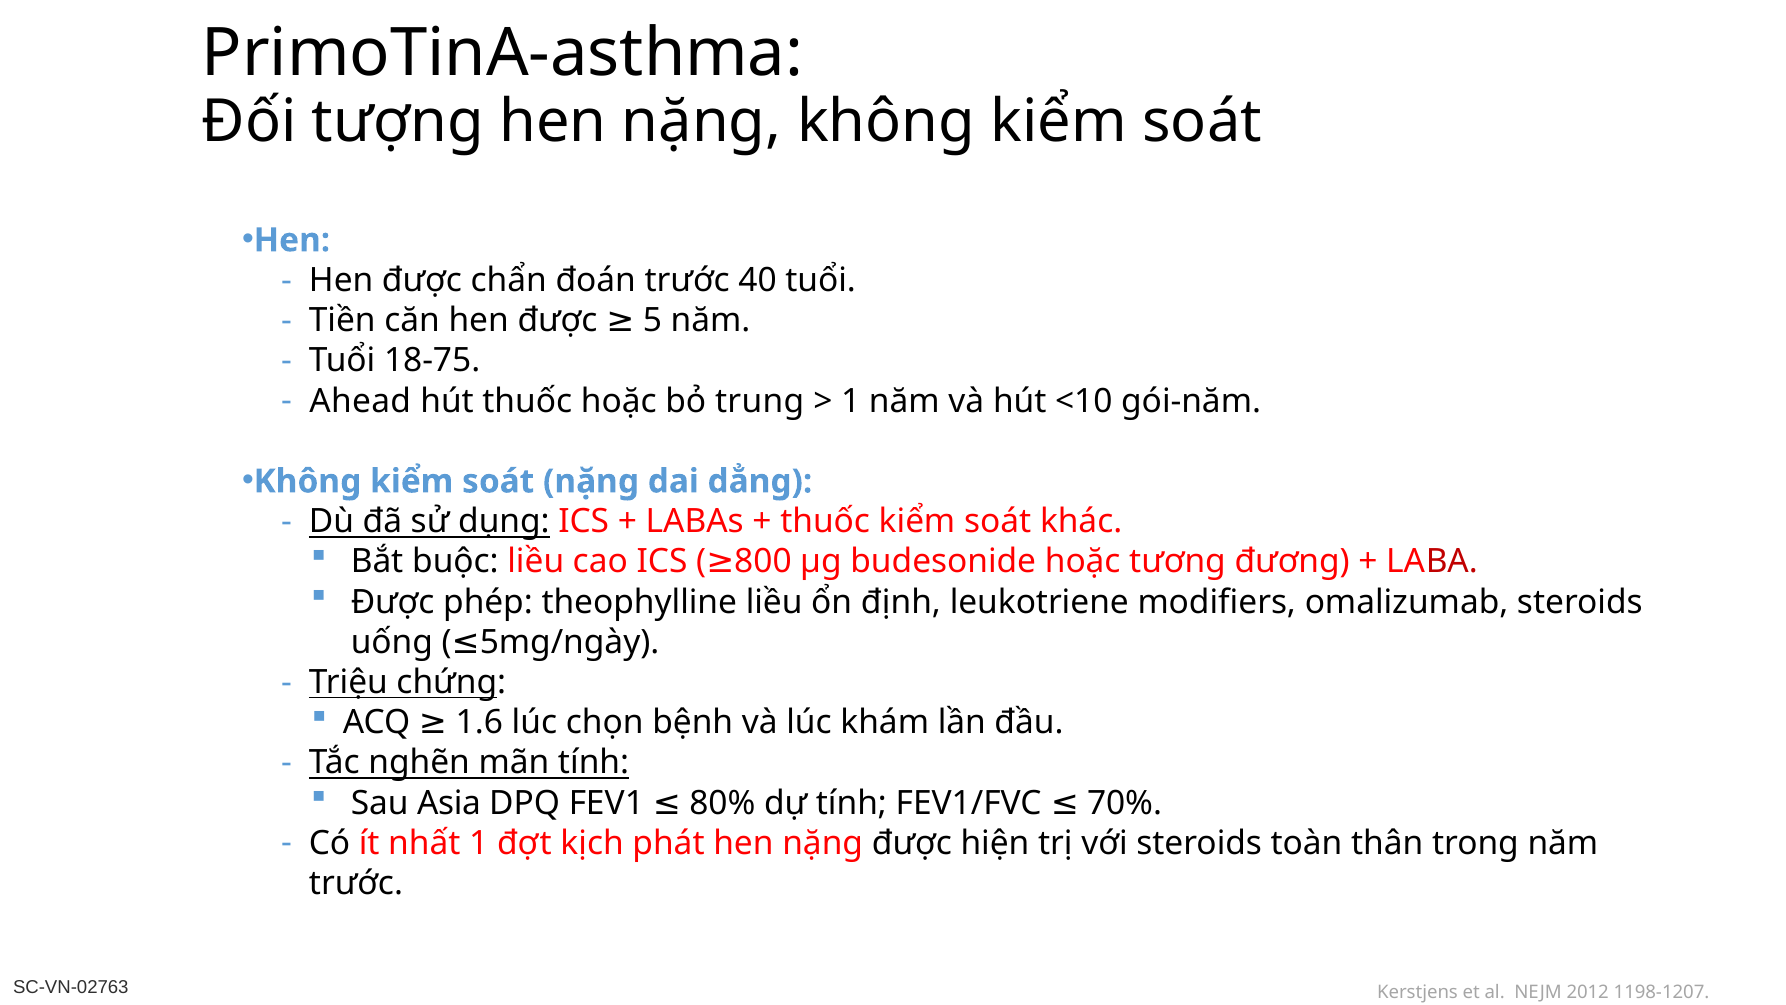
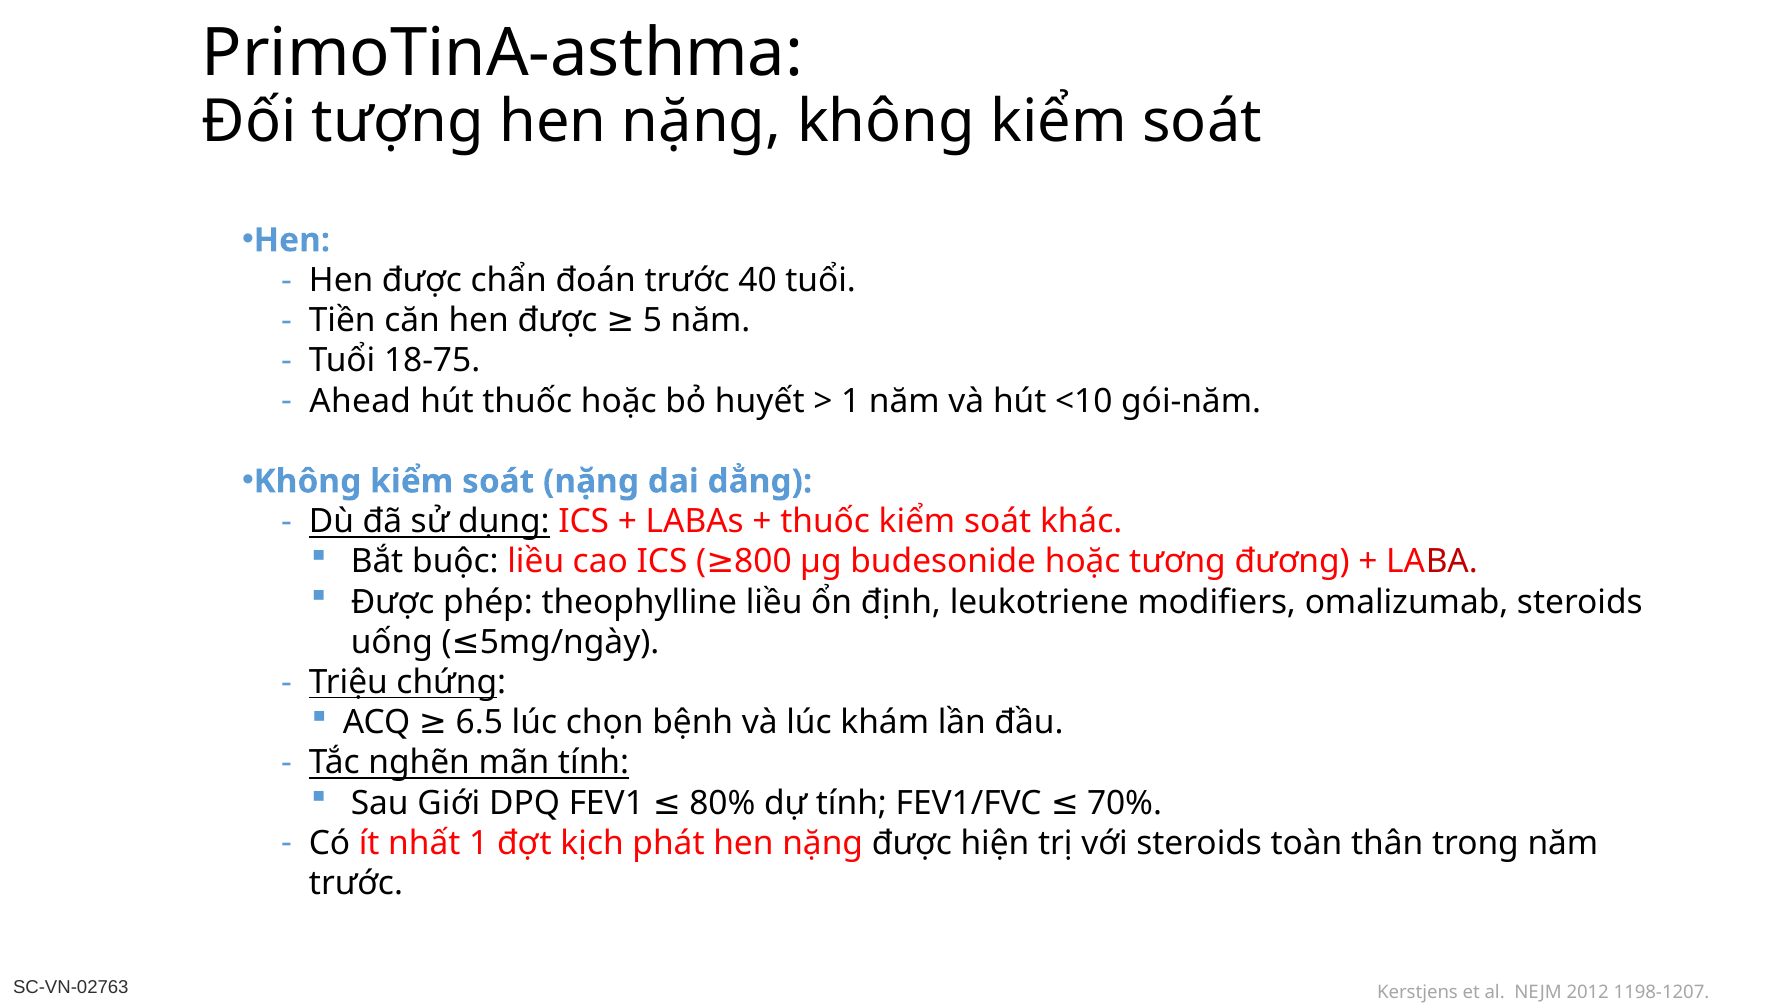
trung: trung -> huyết (760, 401)
1.6: 1.6 -> 6.5 (479, 722)
Asia: Asia -> Giới (449, 803)
